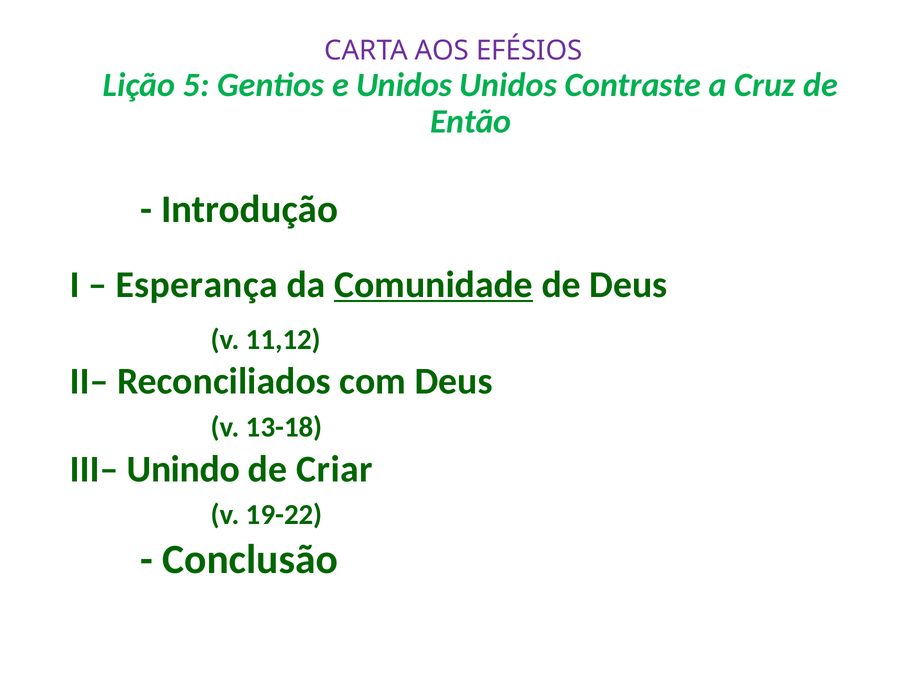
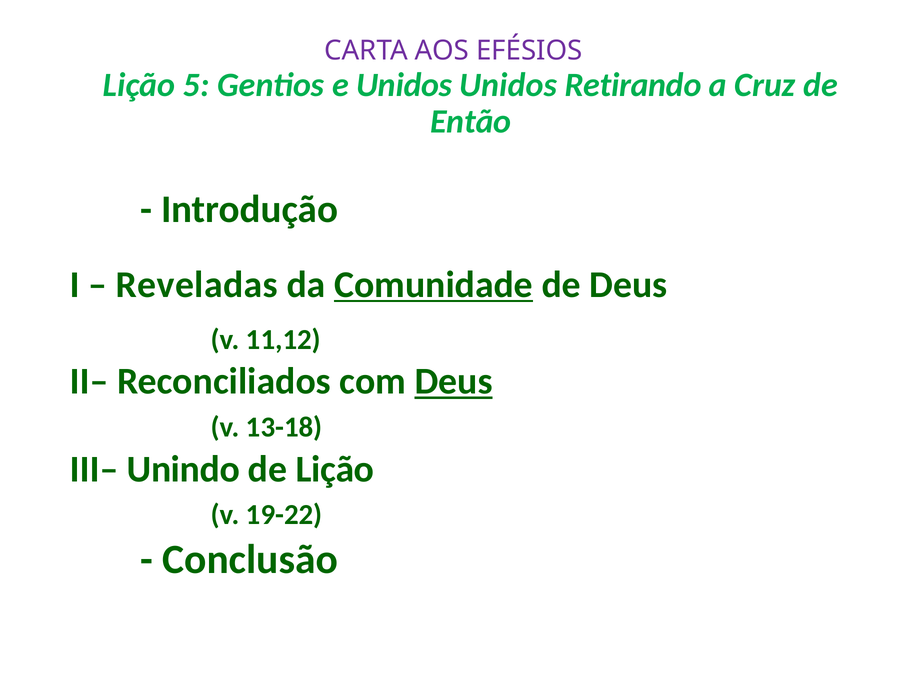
Contraste: Contraste -> Retirando (633, 85)
Esperança: Esperança -> Reveladas (197, 285)
Deus underline: none -> present (454, 382)
de Criar: Criar -> Lição (335, 469)
